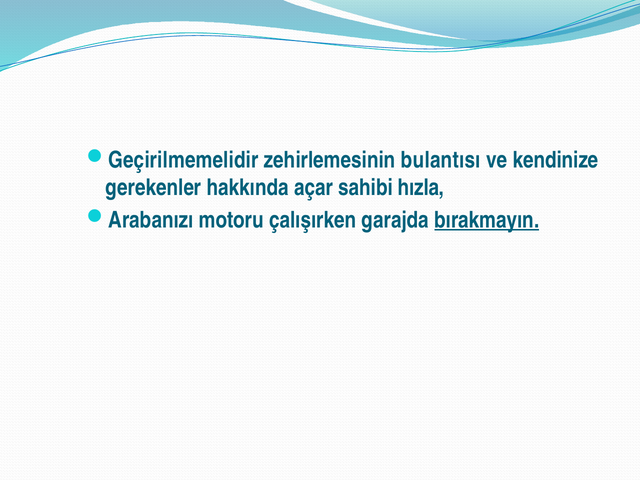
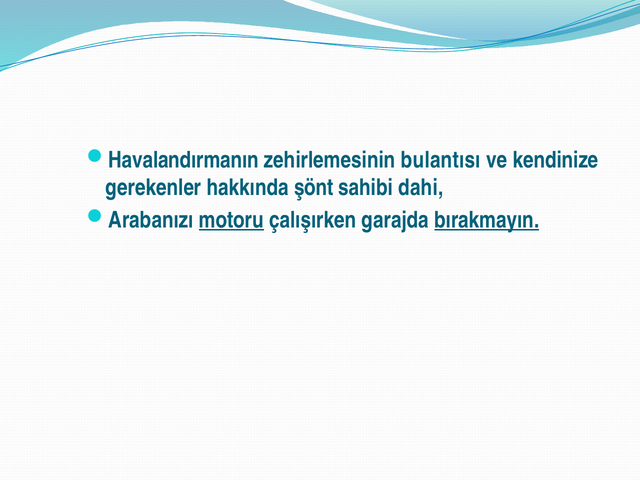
Geçirilmemelidir: Geçirilmemelidir -> Havalandırmanın (184, 160)
açar: açar -> şönt (314, 188)
hızla: hızla -> dahi (421, 188)
motoru underline: none -> present (231, 220)
